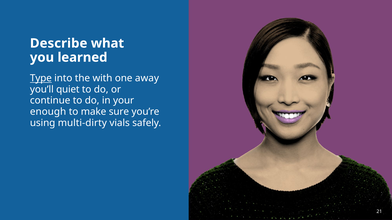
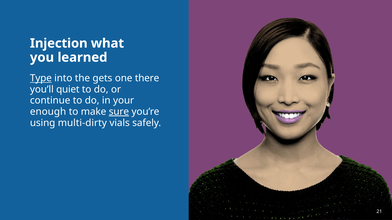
Describe: Describe -> Injection (59, 43)
with: with -> gets (102, 78)
away: away -> there (147, 78)
sure underline: none -> present (119, 112)
